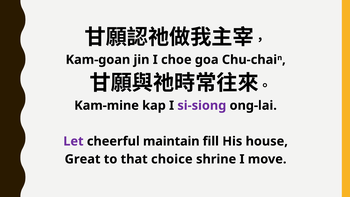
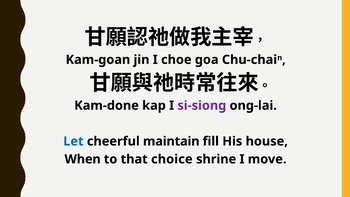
Kam-mine: Kam-mine -> Kam-done (107, 105)
Let colour: purple -> blue (73, 141)
Great: Great -> When (83, 159)
